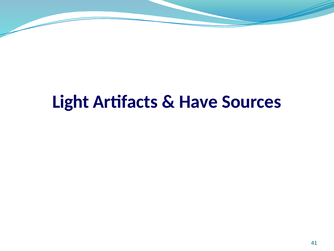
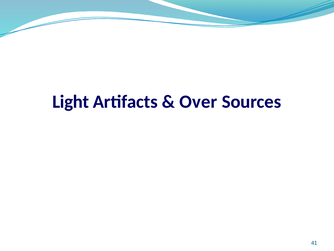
Have: Have -> Over (198, 101)
